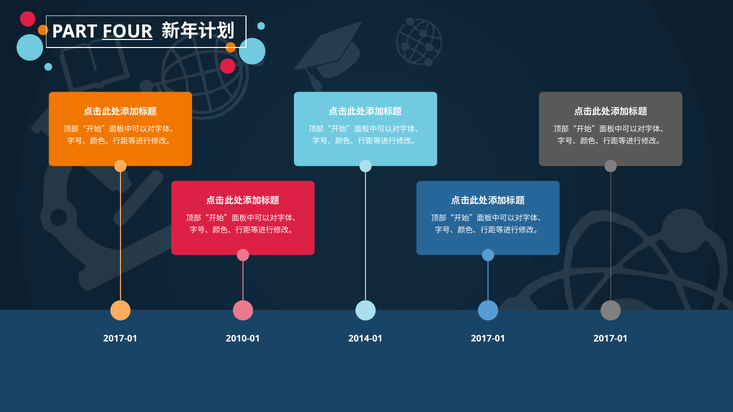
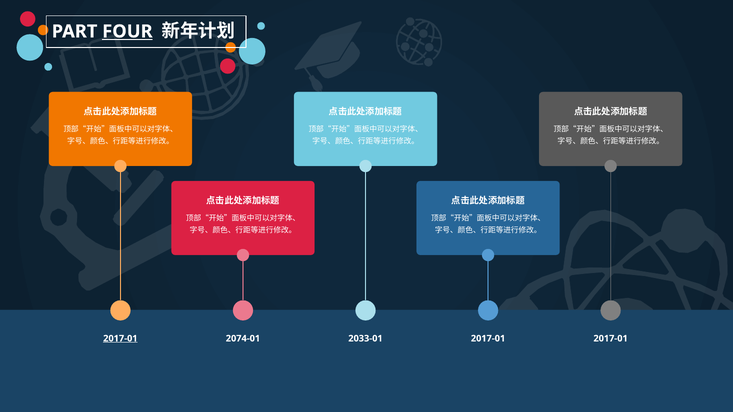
2017-01 underline: none -> present (120, 339)
2010-01: 2010-01 -> 2074-01 (243, 339)
2014-01: 2014-01 -> 2033-01 (365, 339)
